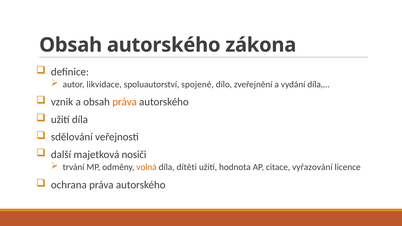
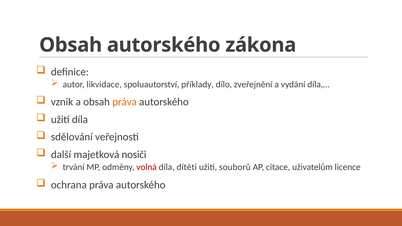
spojené: spojené -> příklady (198, 84)
volná colour: orange -> red (147, 167)
hodnota: hodnota -> souborů (235, 167)
vyřazování: vyřazování -> uživatelům (312, 167)
